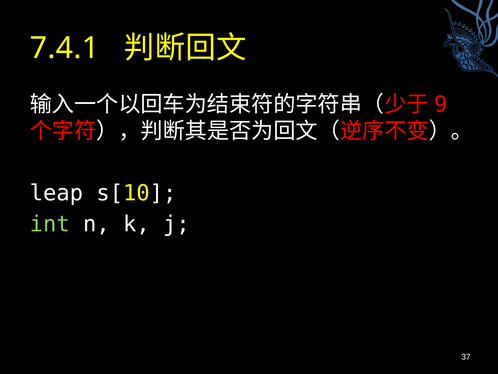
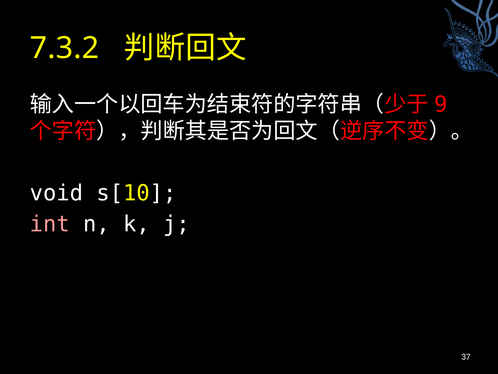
7.4.1: 7.4.1 -> 7.3.2 (65, 48)
leap: leap -> void (56, 193)
int colour: light green -> pink (50, 224)
